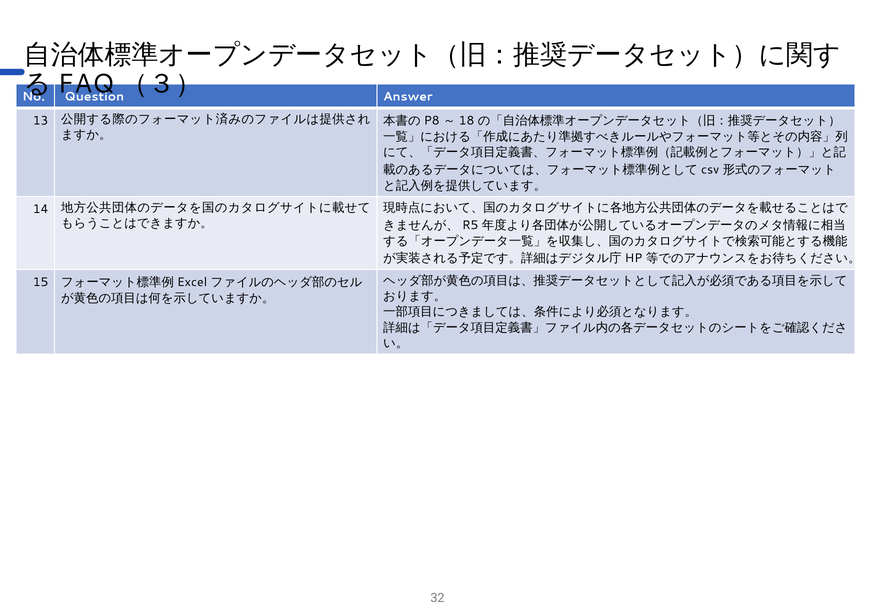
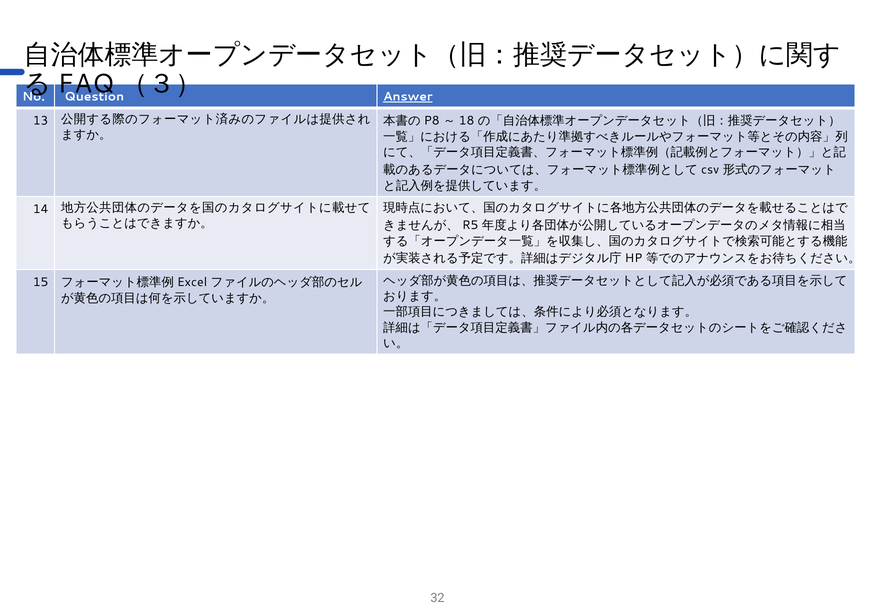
Answer underline: none -> present (408, 97)
